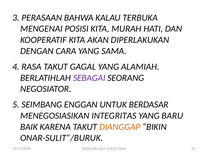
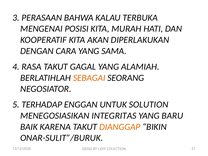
SEBAGAI colour: purple -> orange (89, 78)
SEIMBANG: SEIMBANG -> TERHADAP (42, 105)
BERDASAR: BERDASAR -> SOLUTION (149, 105)
